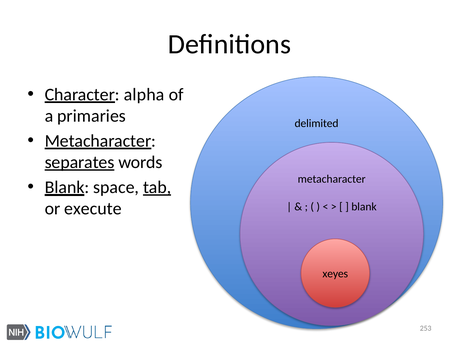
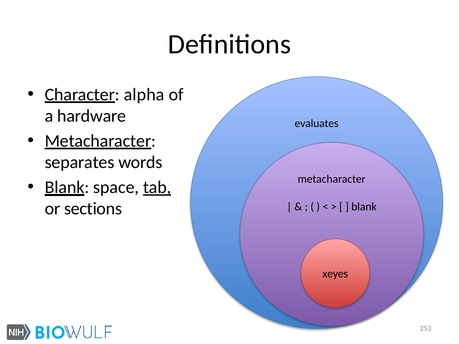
primaries: primaries -> hardware (92, 116)
delimited: delimited -> evaluates (317, 124)
separates underline: present -> none (80, 162)
execute: execute -> sections (93, 209)
